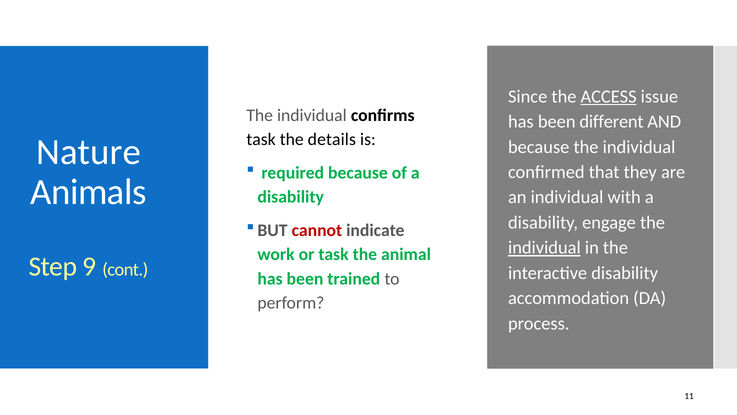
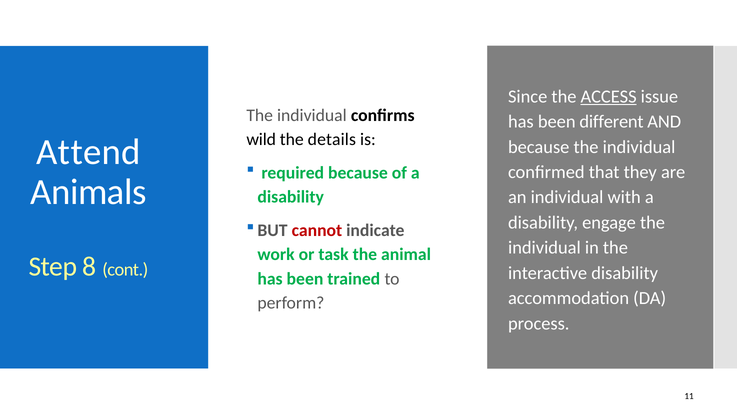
task: task -> wild (261, 139)
Nature: Nature -> Attend (89, 152)
individual underline: present -> none (544, 248)
9: 9 -> 8 (89, 266)
